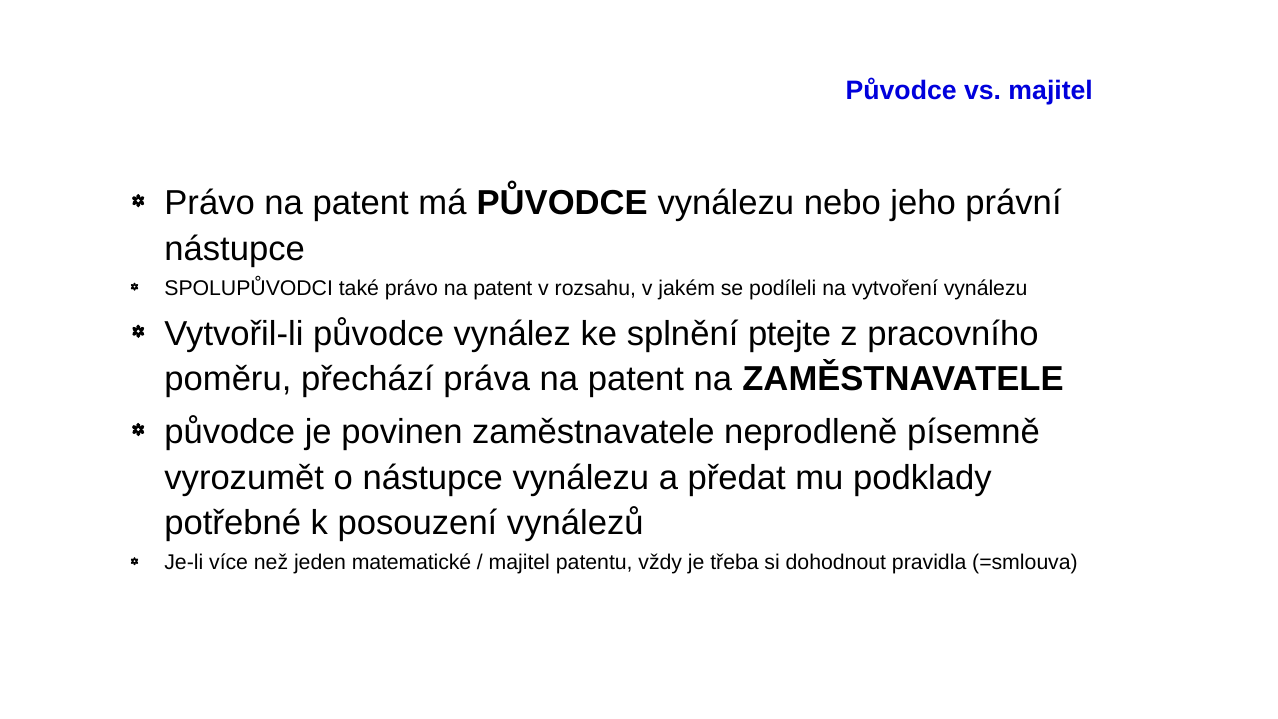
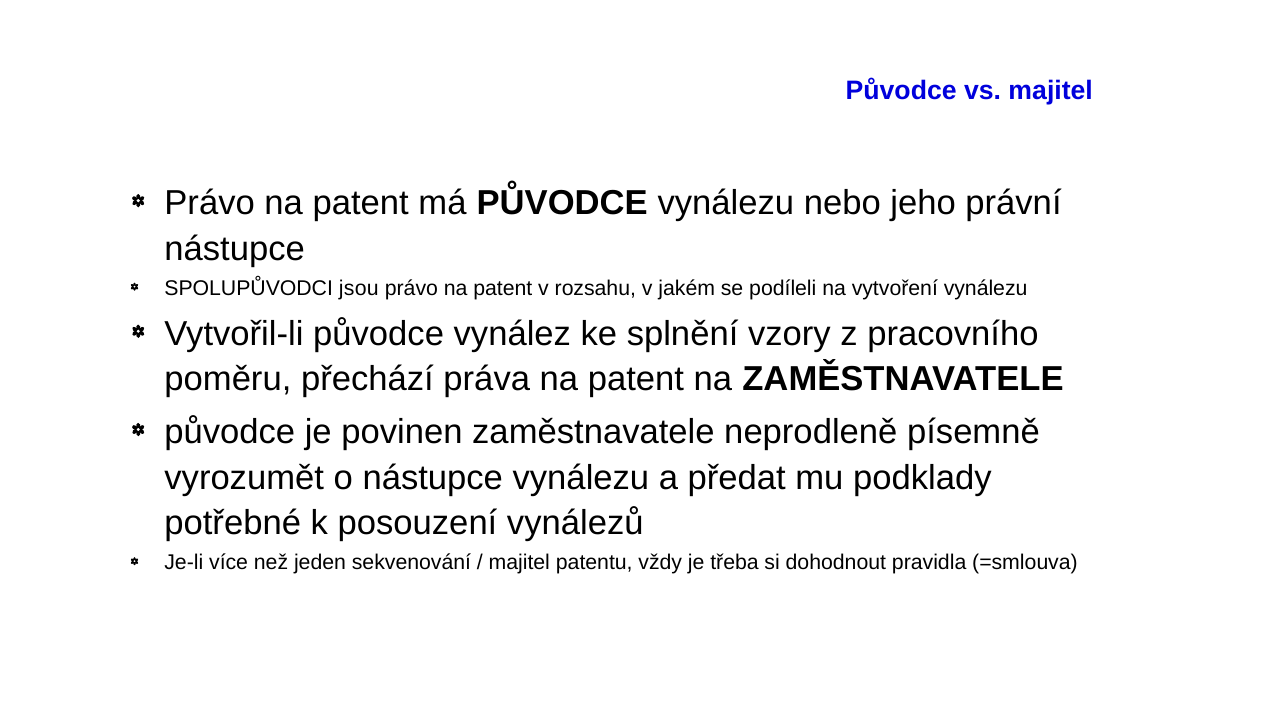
také: také -> jsou (359, 288)
ptejte: ptejte -> vzory (789, 334)
matematické: matematické -> sekvenování (411, 563)
